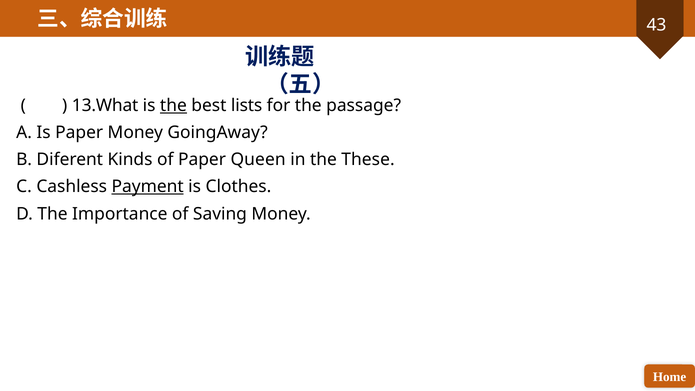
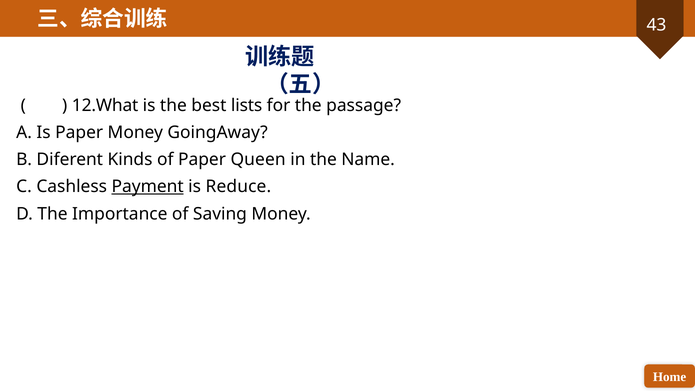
13.What: 13.What -> 12.What (105, 105)
the underline: present -> none (173, 105)
These: These -> Name (368, 160)
Clothes: Clothes -> Reduce (238, 187)
